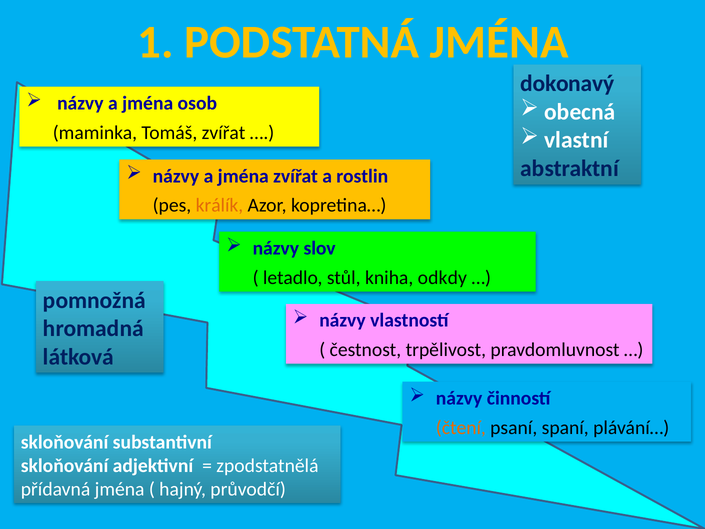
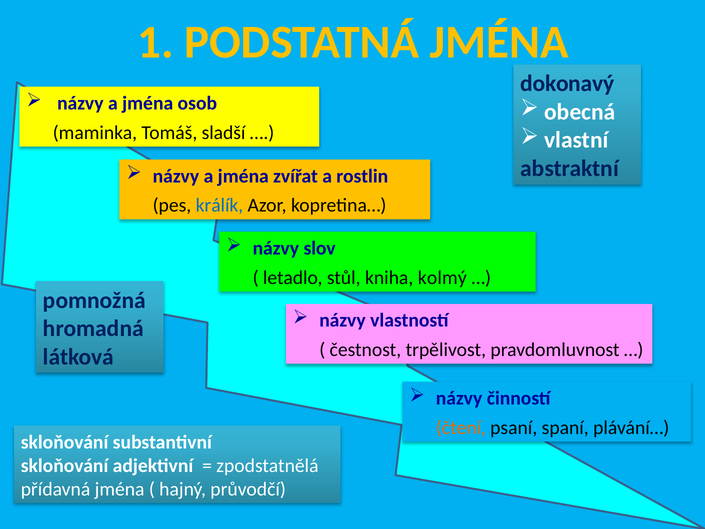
Tomáš zvířat: zvířat -> sladší (224, 133)
králík colour: orange -> blue (219, 205)
odkdy: odkdy -> kolmý (442, 278)
